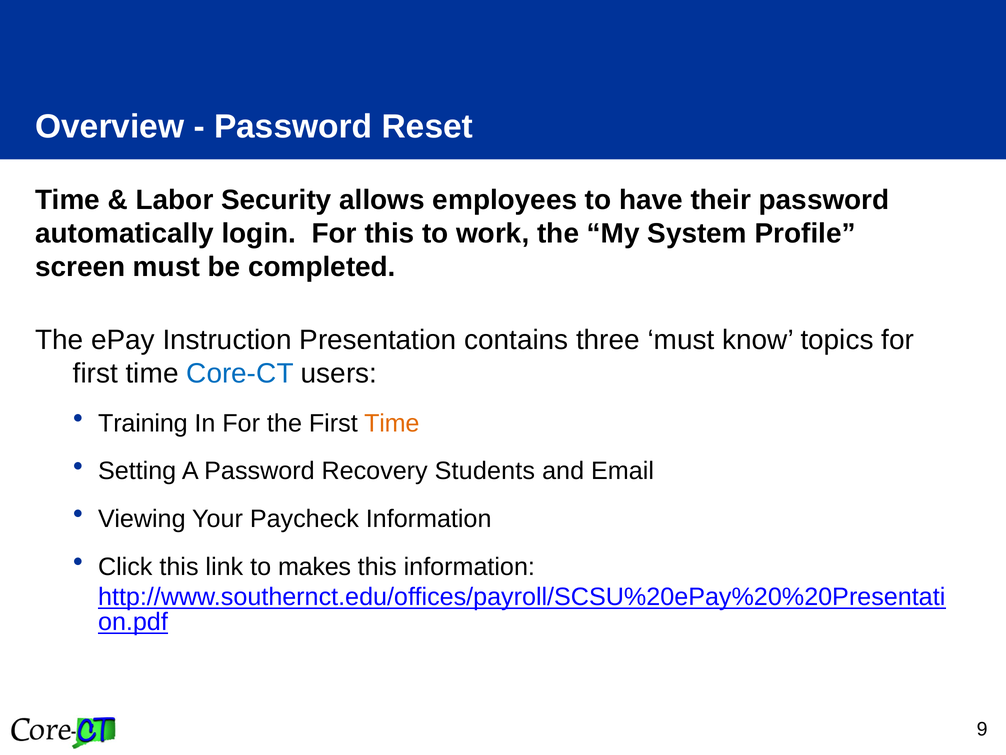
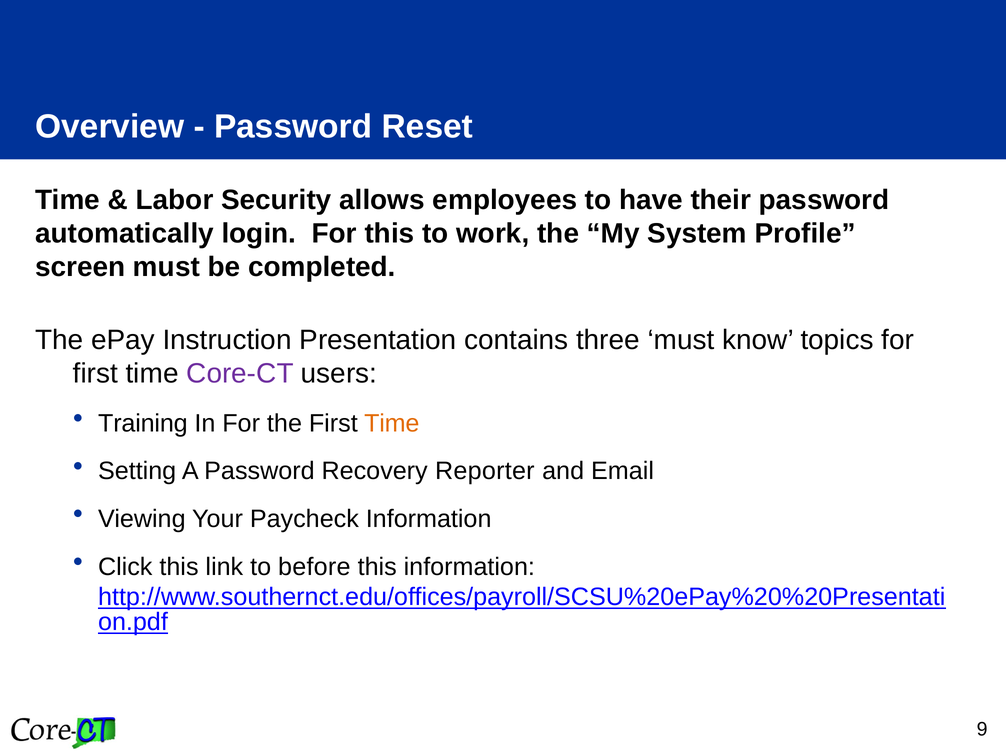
Core-CT colour: blue -> purple (240, 373)
Students: Students -> Reporter (485, 471)
makes: makes -> before (314, 566)
